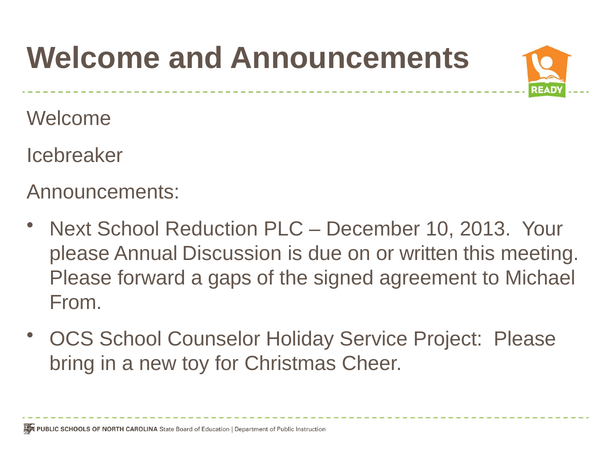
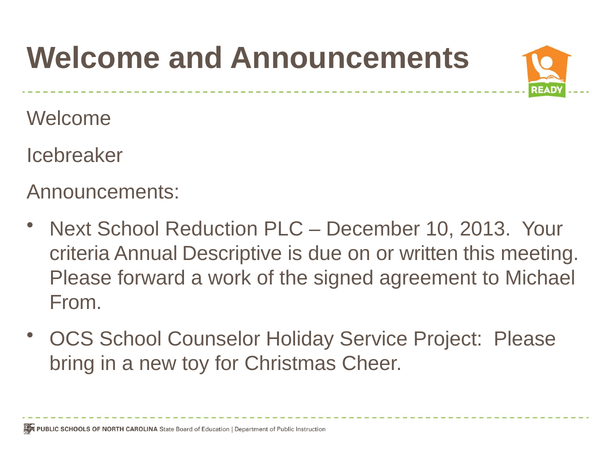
please: please -> criteria (80, 253)
Discussion: Discussion -> Descriptive (232, 253)
gaps: gaps -> work (230, 278)
